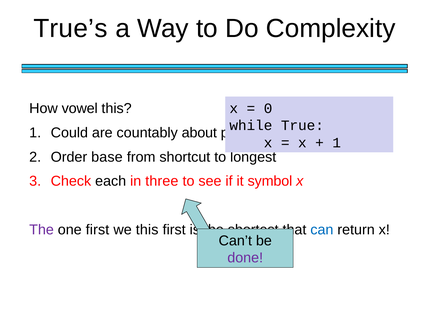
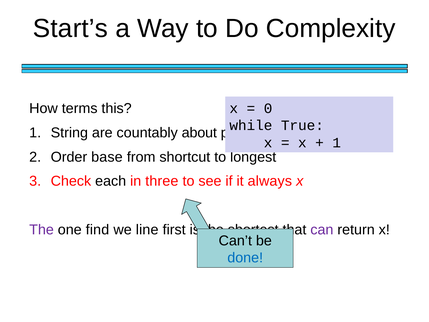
True’s: True’s -> Start’s (71, 29)
vowel: vowel -> terms (80, 108)
Could: Could -> String (69, 133)
symbol: symbol -> always (270, 181)
one first: first -> find (97, 230)
we this: this -> line (147, 230)
can colour: blue -> purple (322, 230)
done colour: purple -> blue (245, 258)
